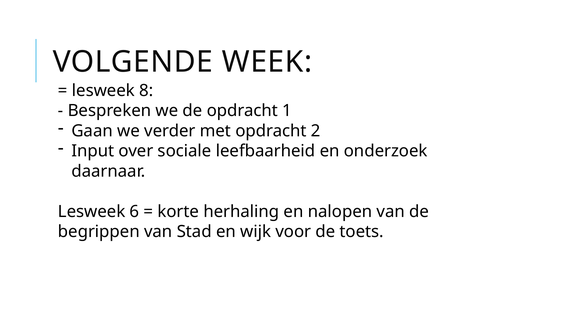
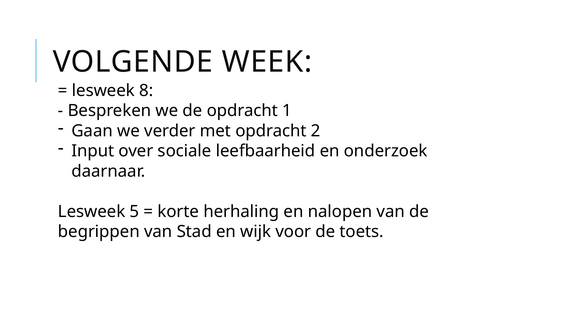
6: 6 -> 5 (134, 212)
